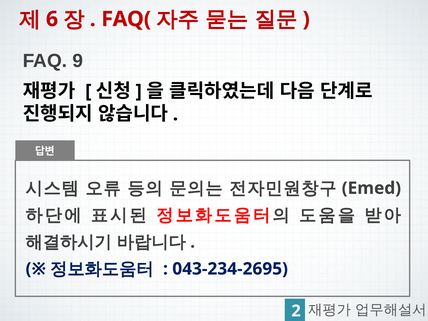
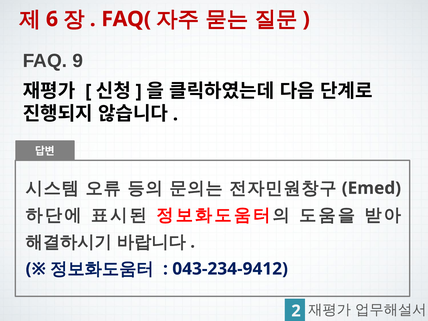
043-234-2695: 043-234-2695 -> 043-234-9412 (230, 269)
